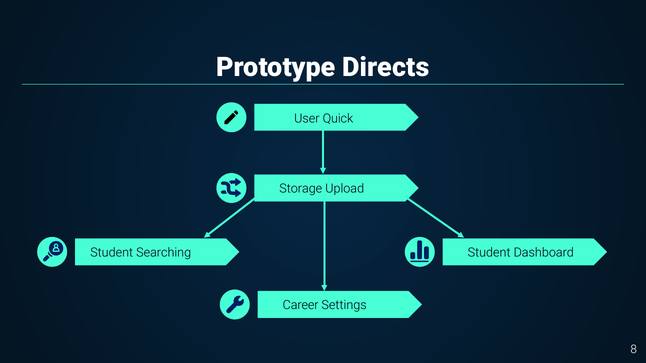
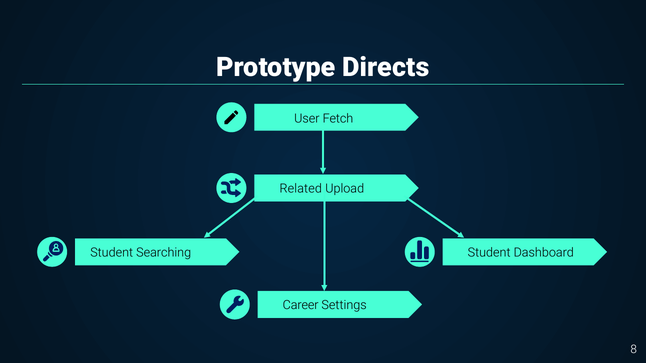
Quick: Quick -> Fetch (338, 119)
Storage: Storage -> Related (301, 189)
